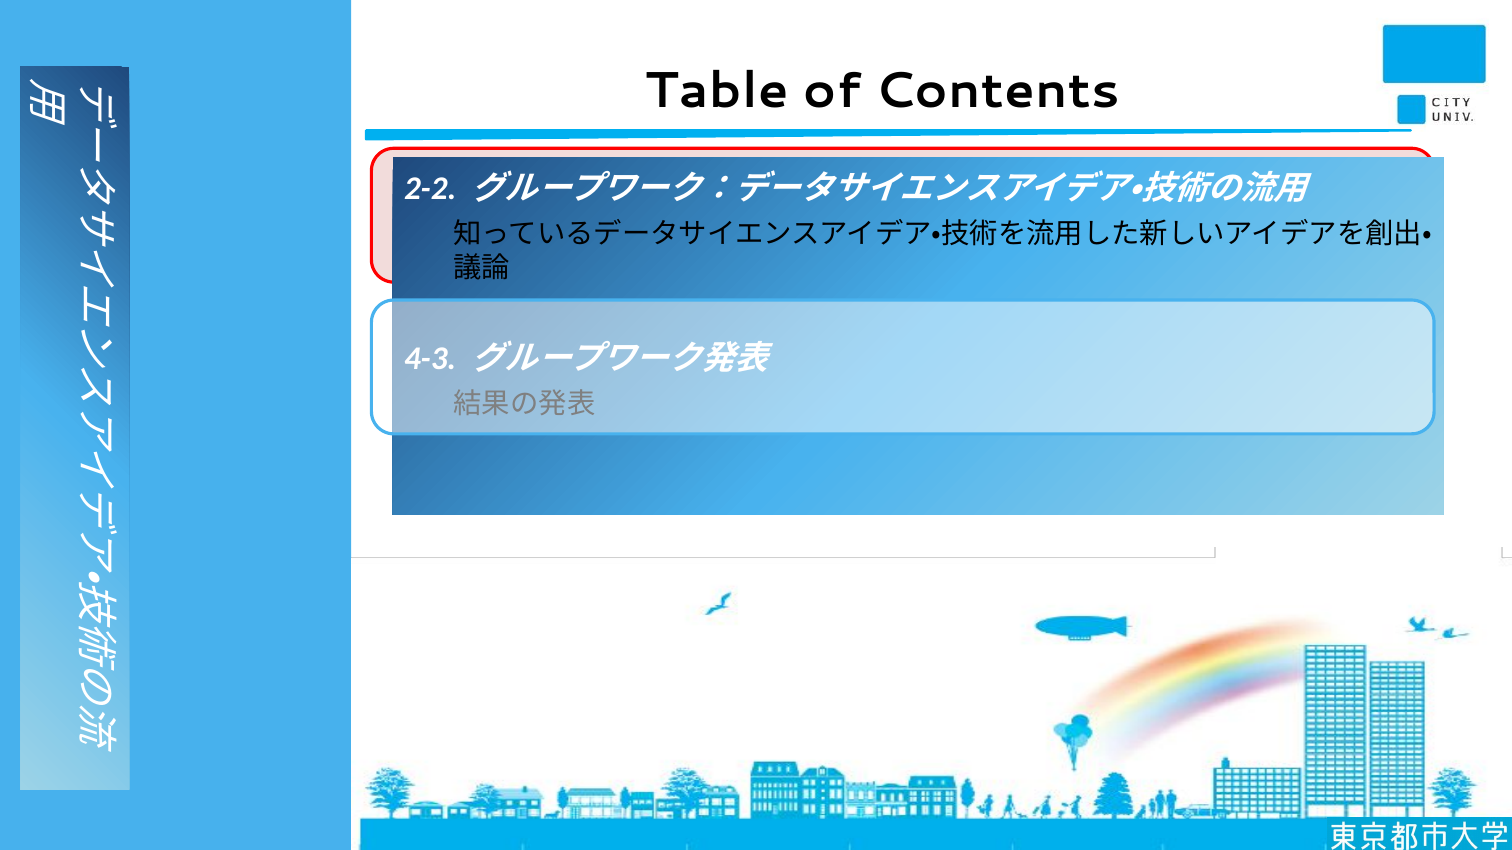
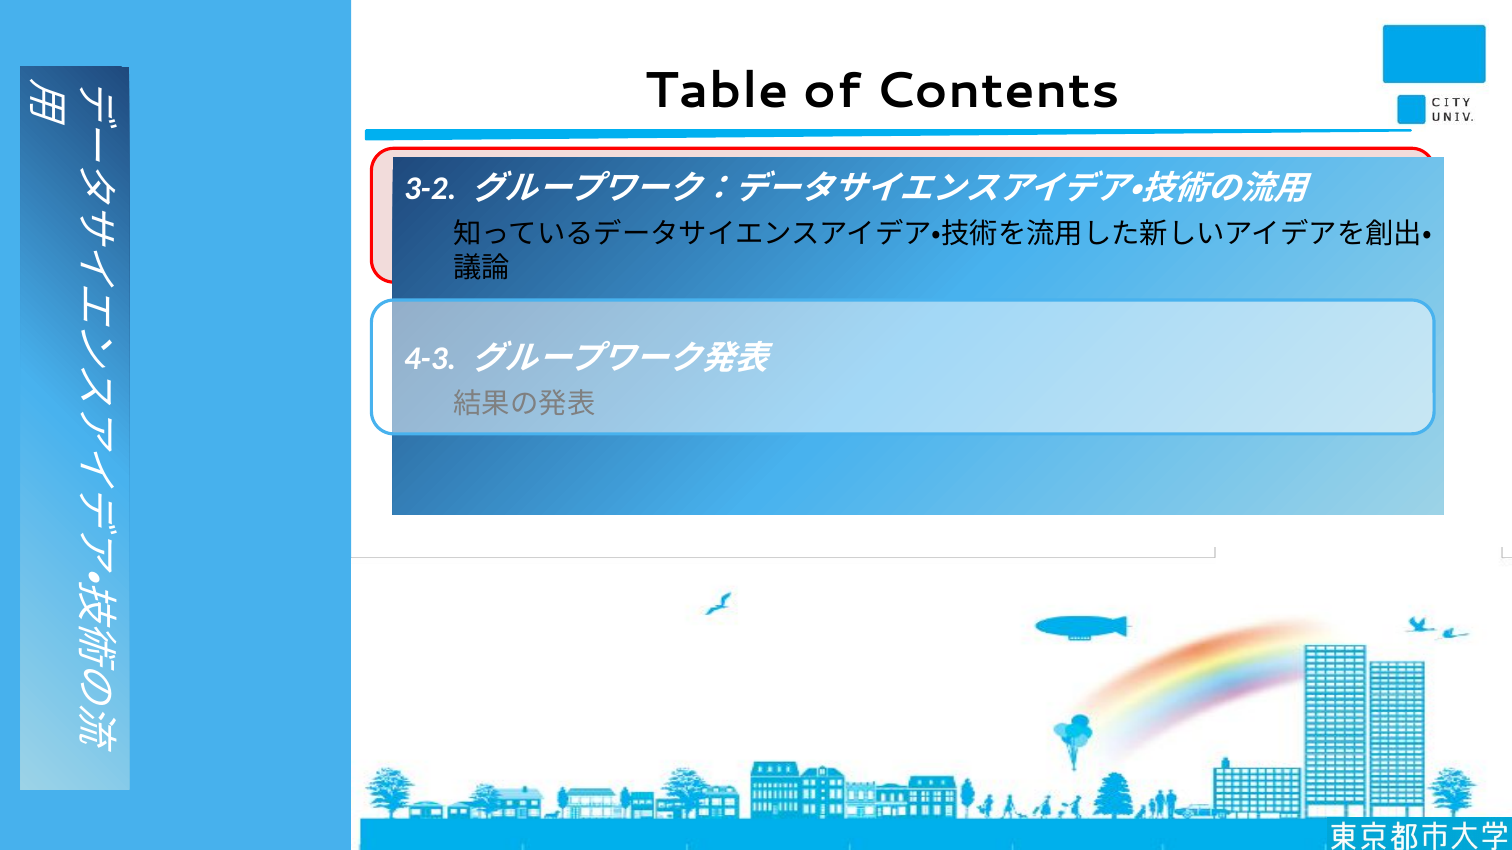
2-2: 2-2 -> 3-2 (430, 189)
